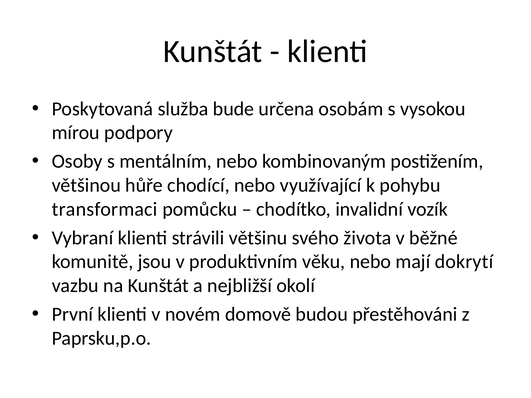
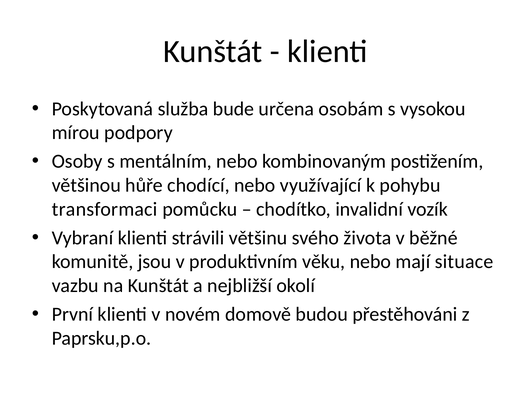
dokrytí: dokrytí -> situace (464, 262)
